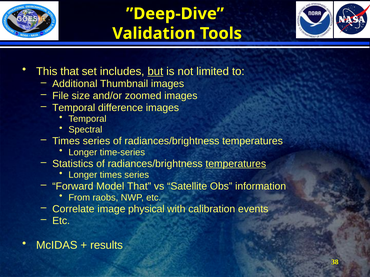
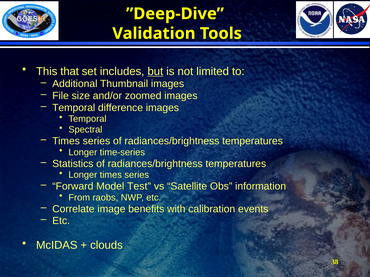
temperatures underline: present -> none (236, 164)
Model That: That -> Test (139, 187)
physical: physical -> benefits (146, 209)
results: results -> clouds (107, 246)
